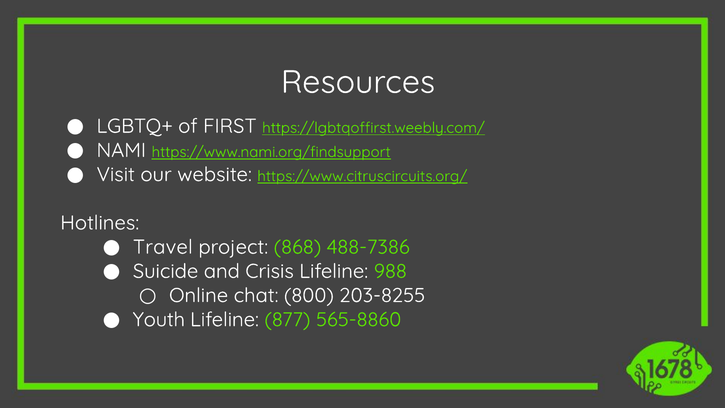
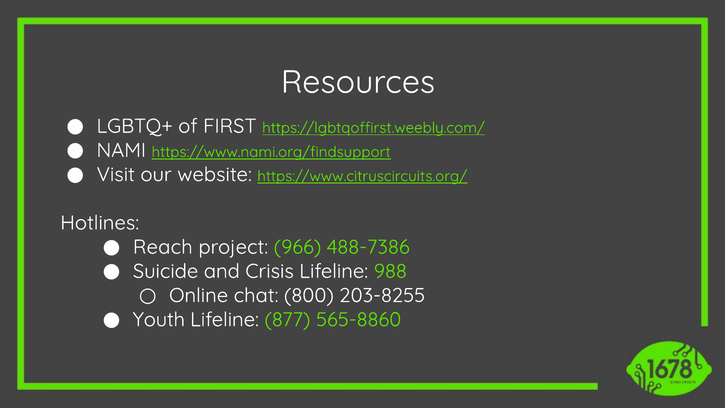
Travel: Travel -> Reach (163, 247)
868: 868 -> 966 (297, 247)
